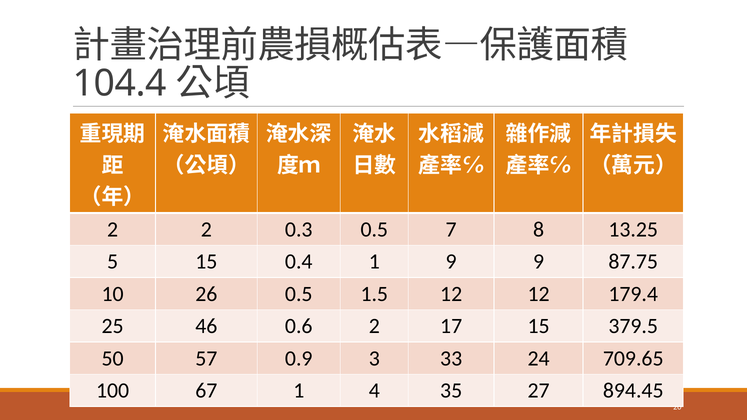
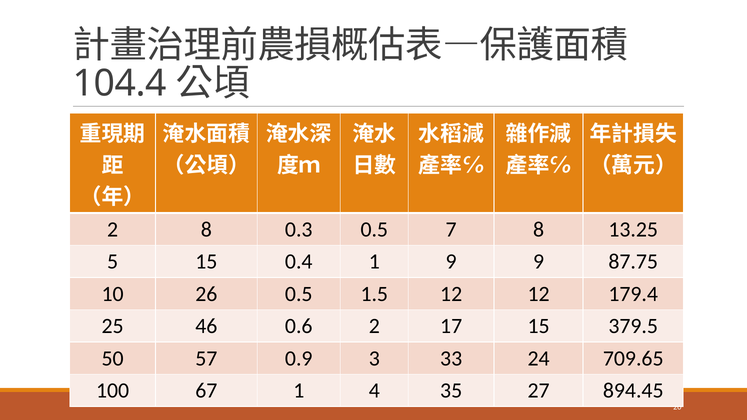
2 2: 2 -> 8 (206, 230)
